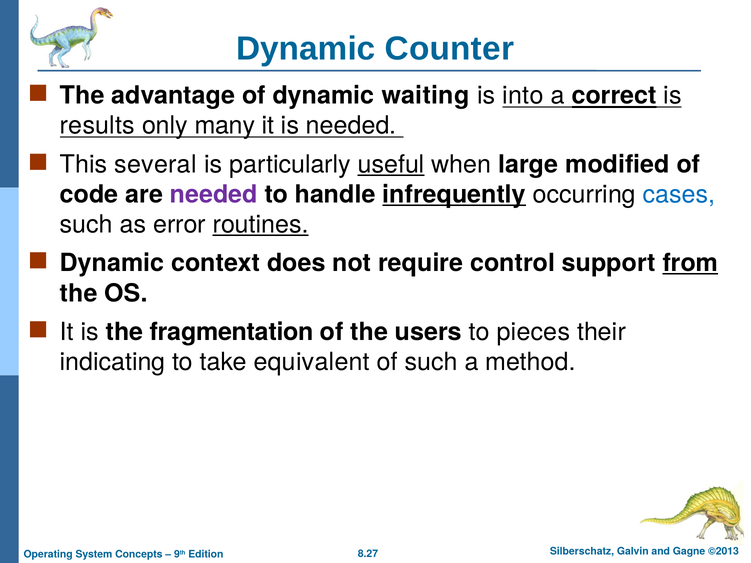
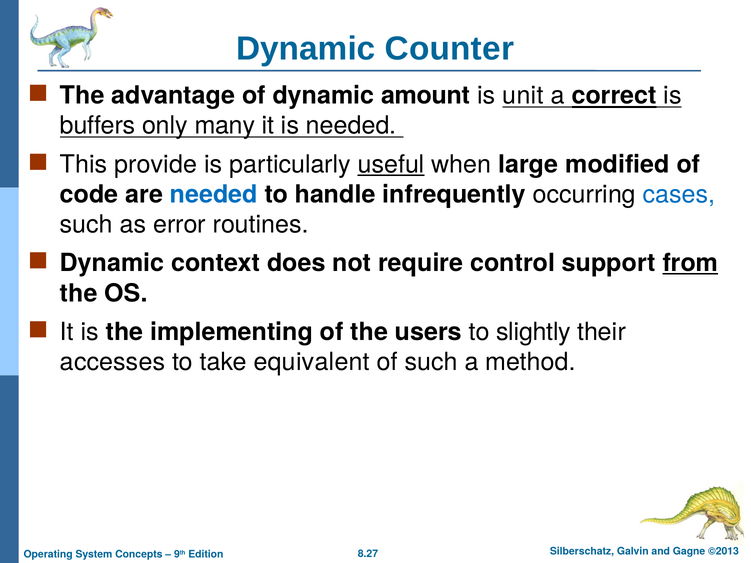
waiting: waiting -> amount (426, 96)
into: into -> unit (523, 96)
results: results -> buffers (98, 126)
several: several -> provide (156, 164)
needed colour: purple -> blue (214, 195)
infrequently underline: present -> none (454, 195)
routines underline: present -> none (261, 225)
fragmentation: fragmentation -> implementing (232, 332)
pieces: pieces -> slightly (534, 332)
indicating: indicating -> accesses (113, 362)
